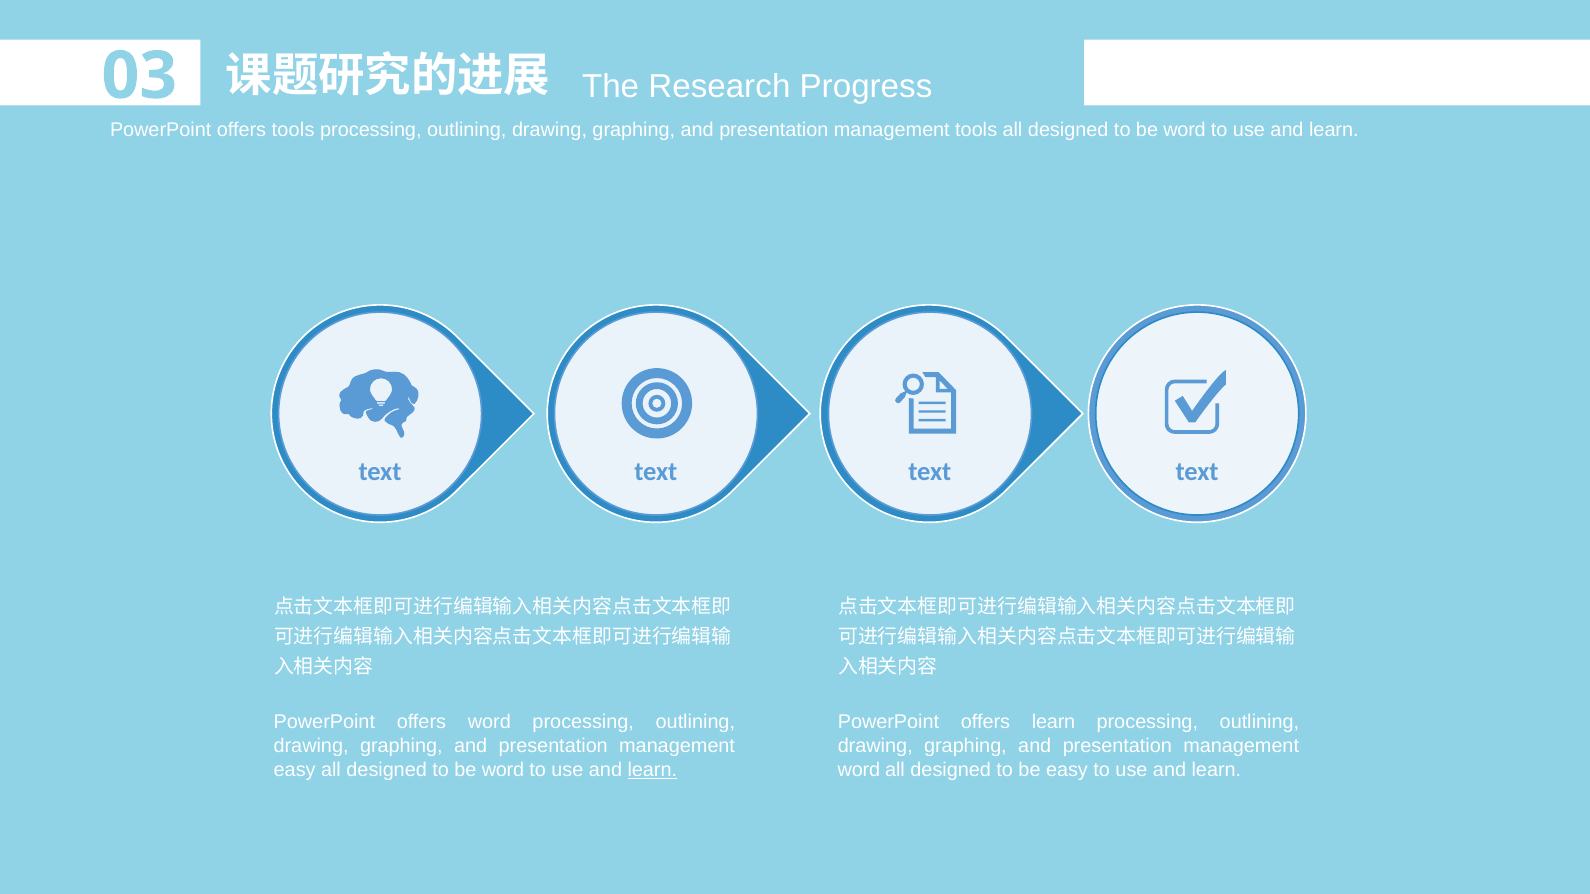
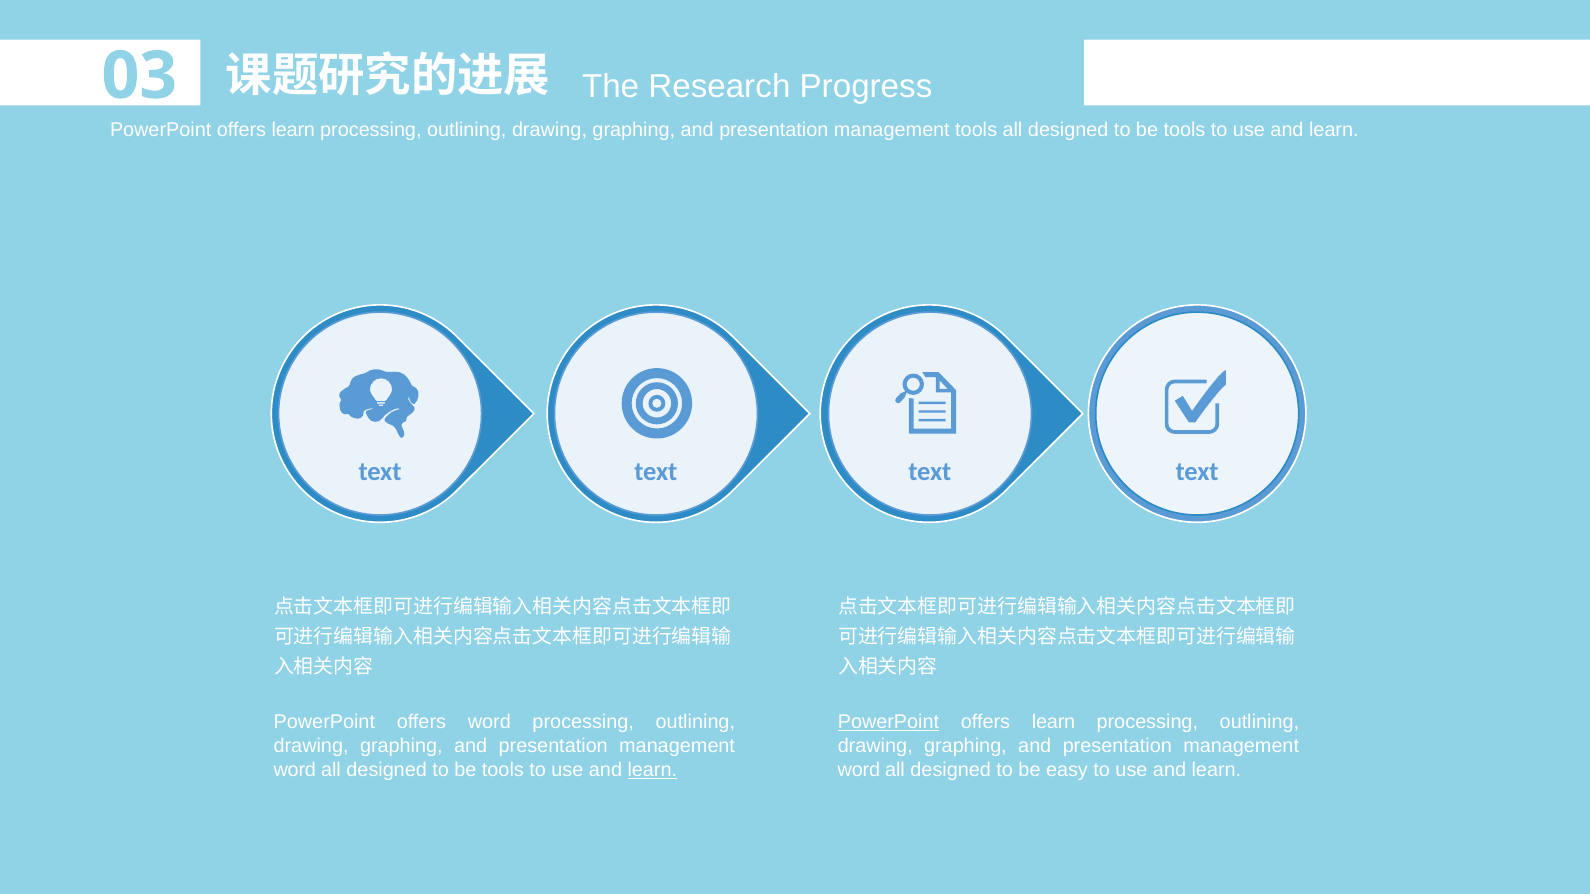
tools: tools -> learn (293, 130)
word: word -> tools (1184, 130)
PowerPoint underline: none -> present (888, 723)
easy: easy -> word (295, 770)
word: word -> tools (503, 770)
